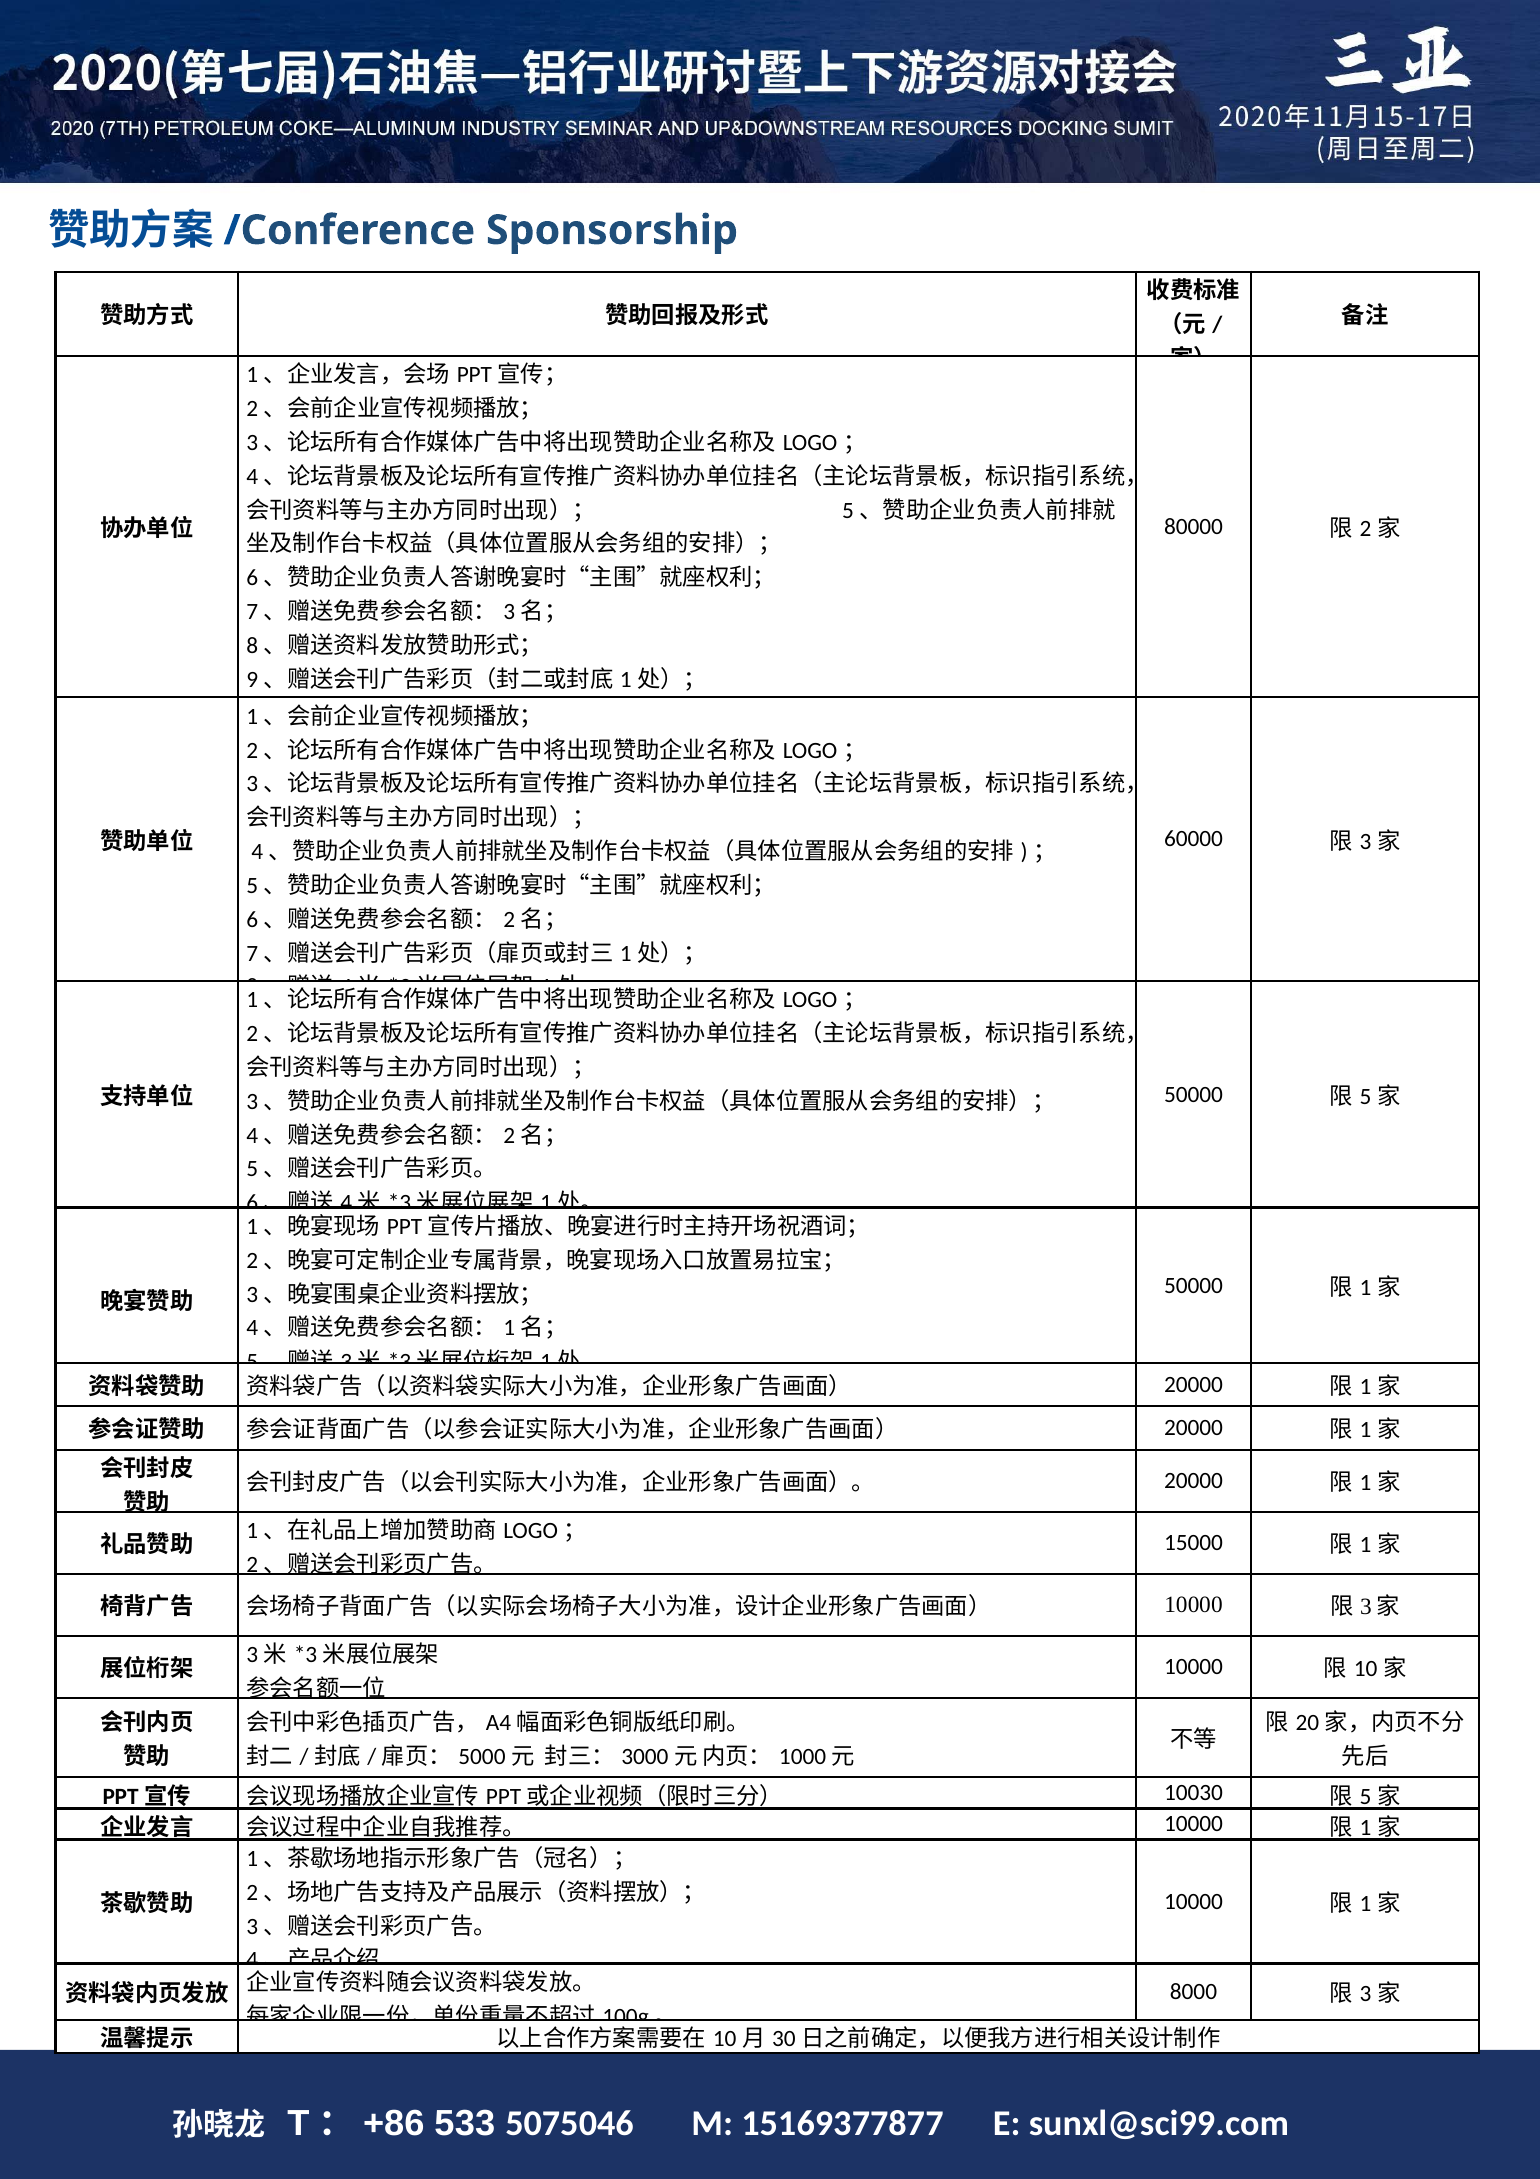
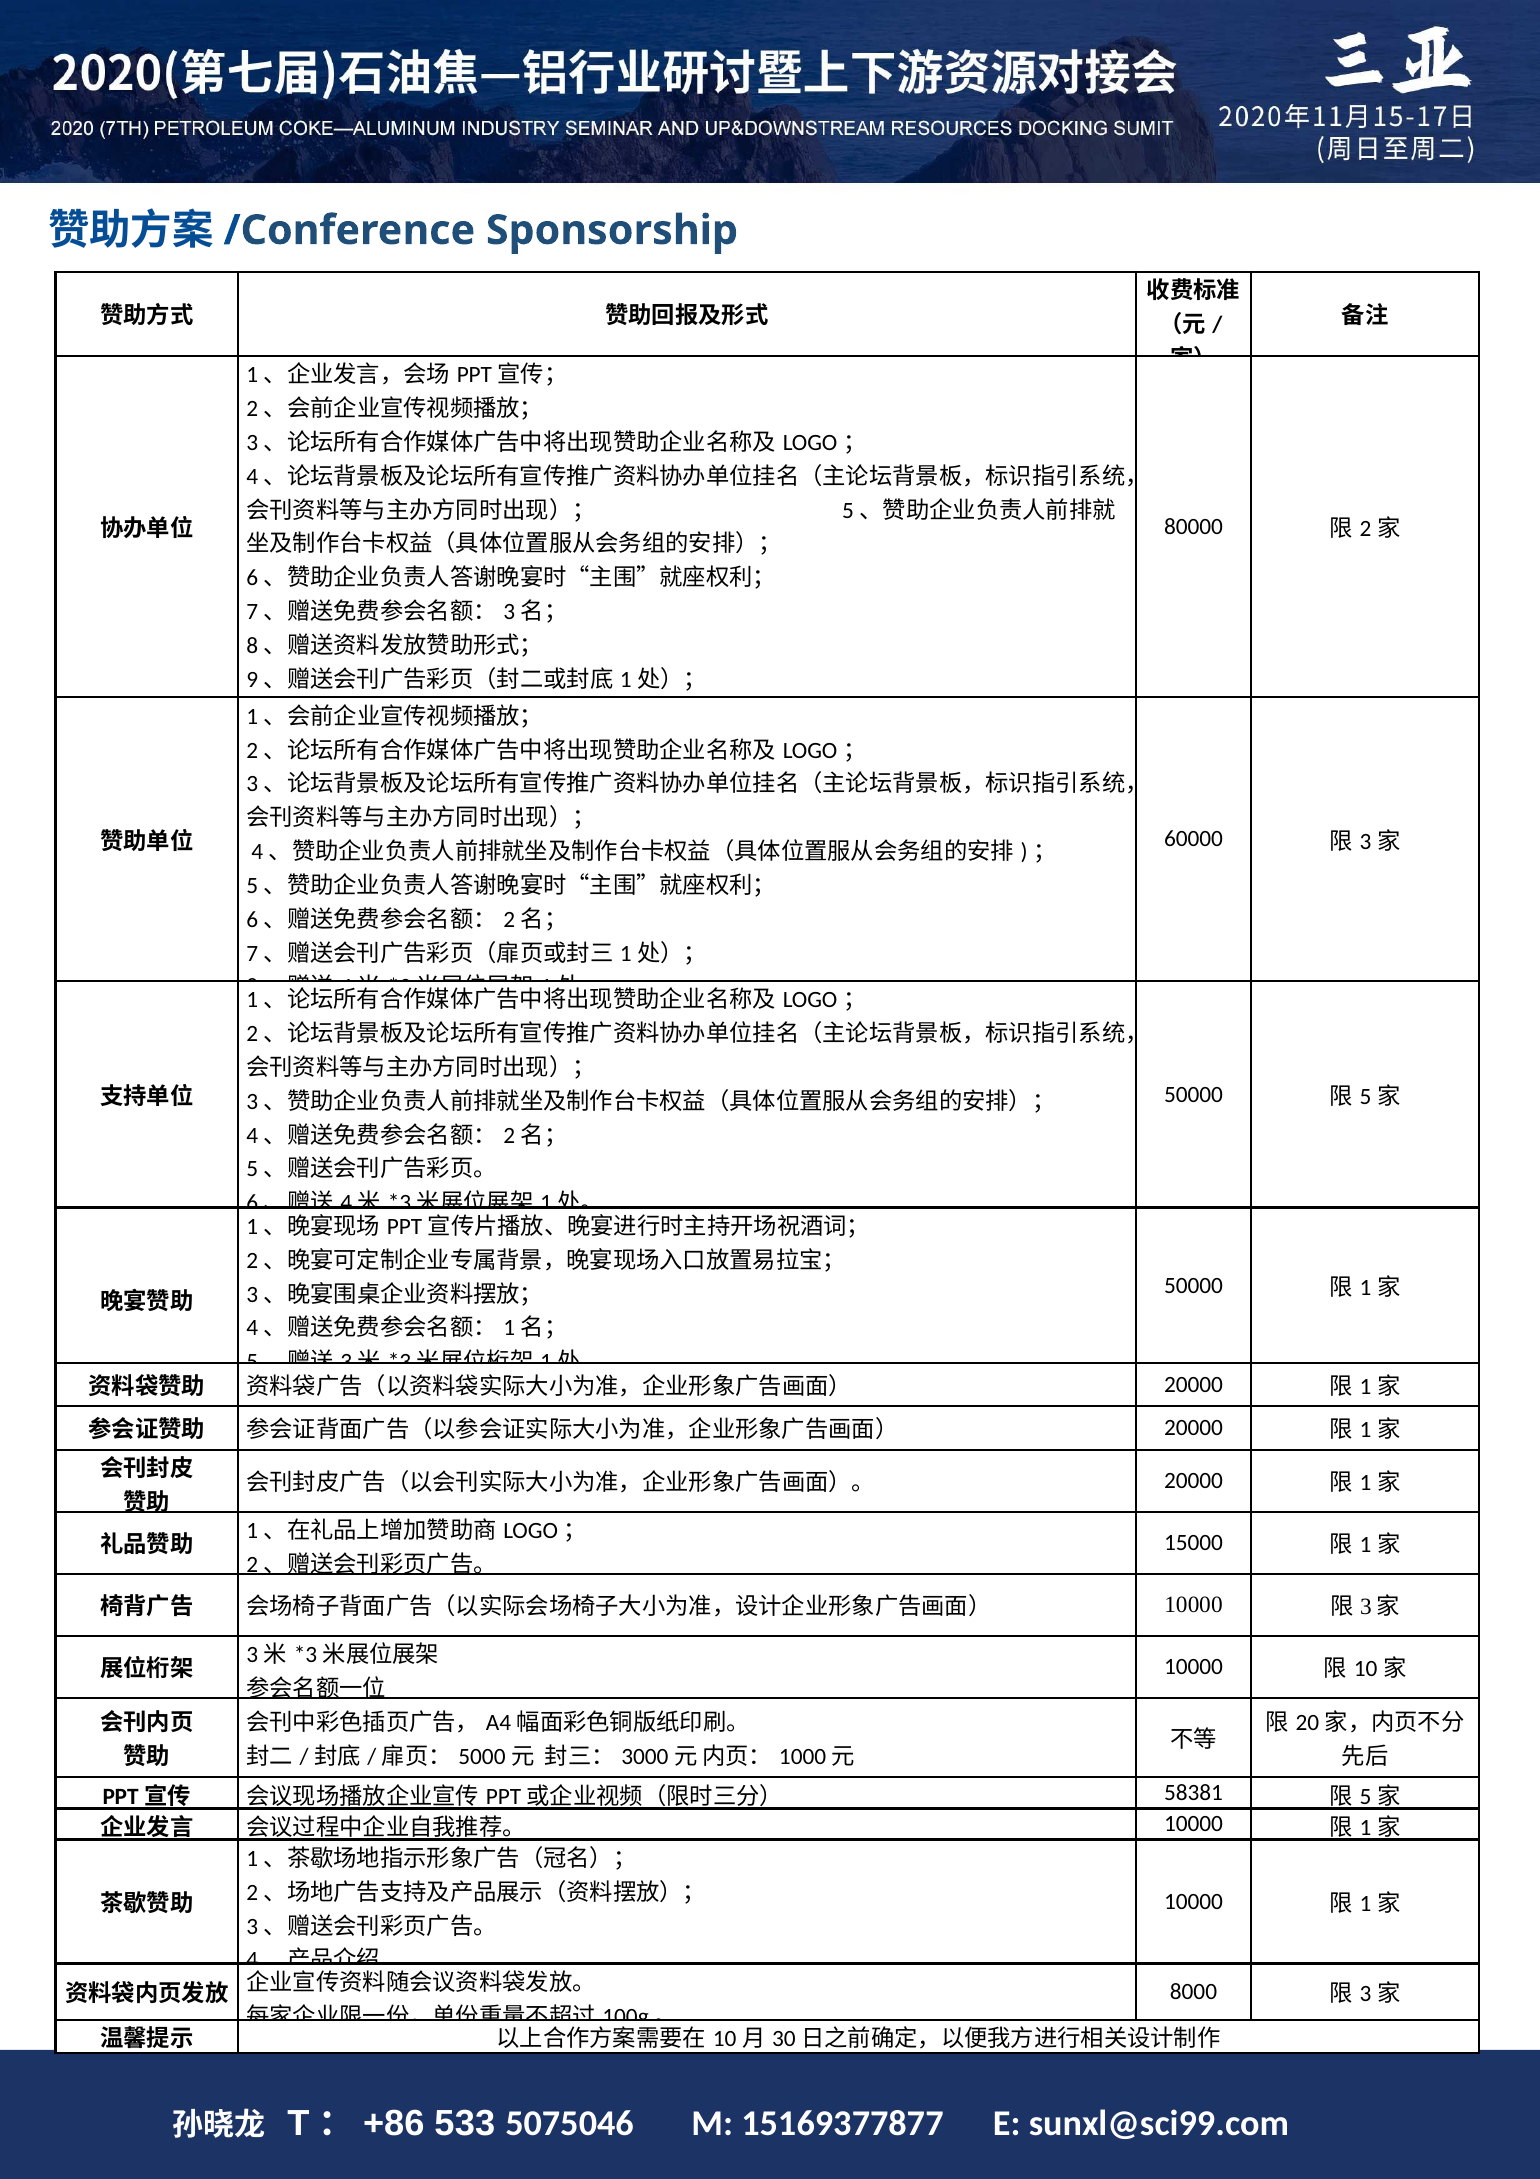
10030: 10030 -> 58381 (1193, 1792)
